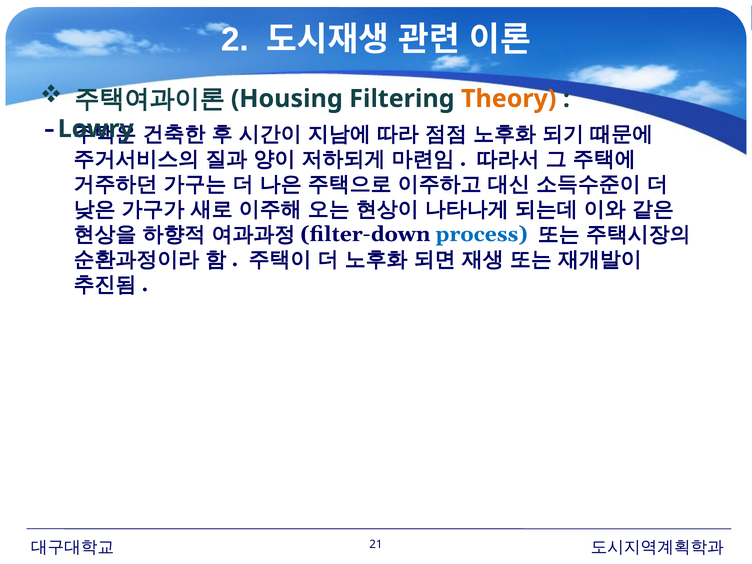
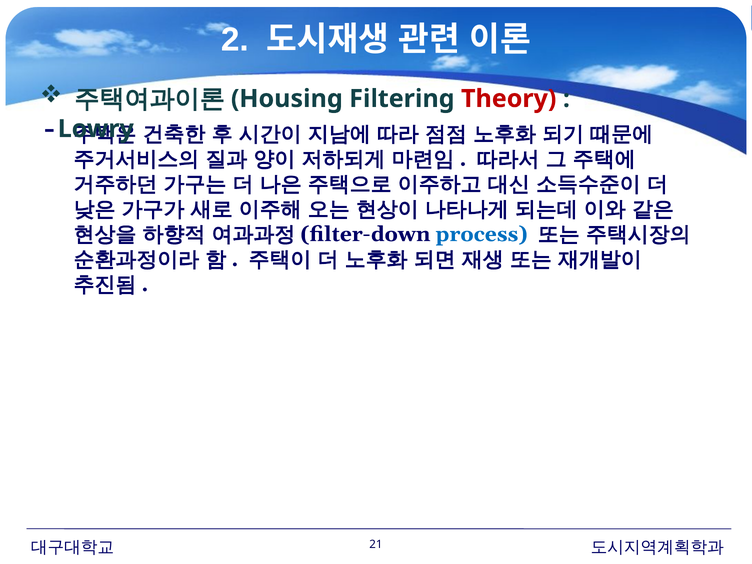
Theory colour: orange -> red (509, 99)
